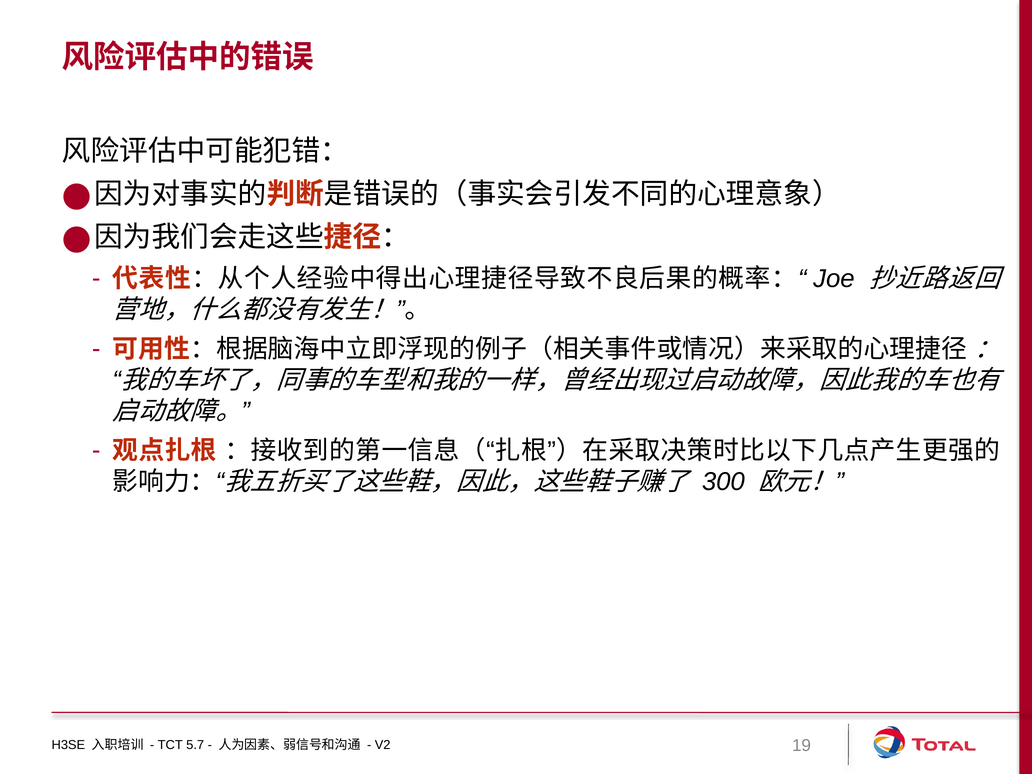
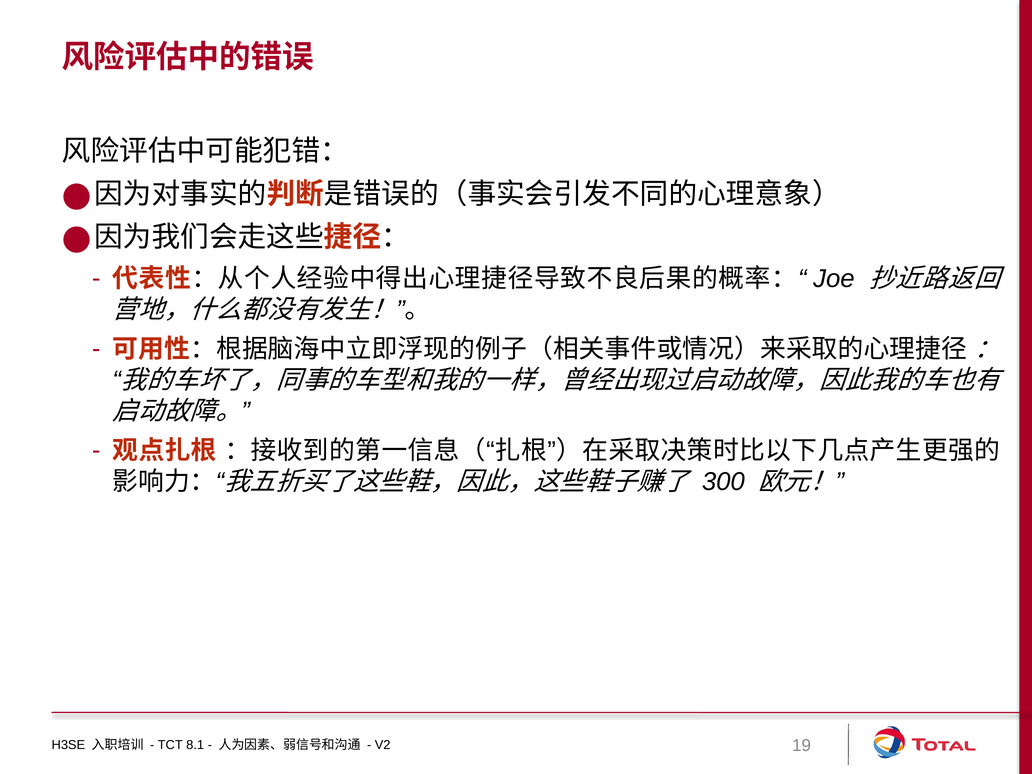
5.7: 5.7 -> 8.1 (195, 745)
